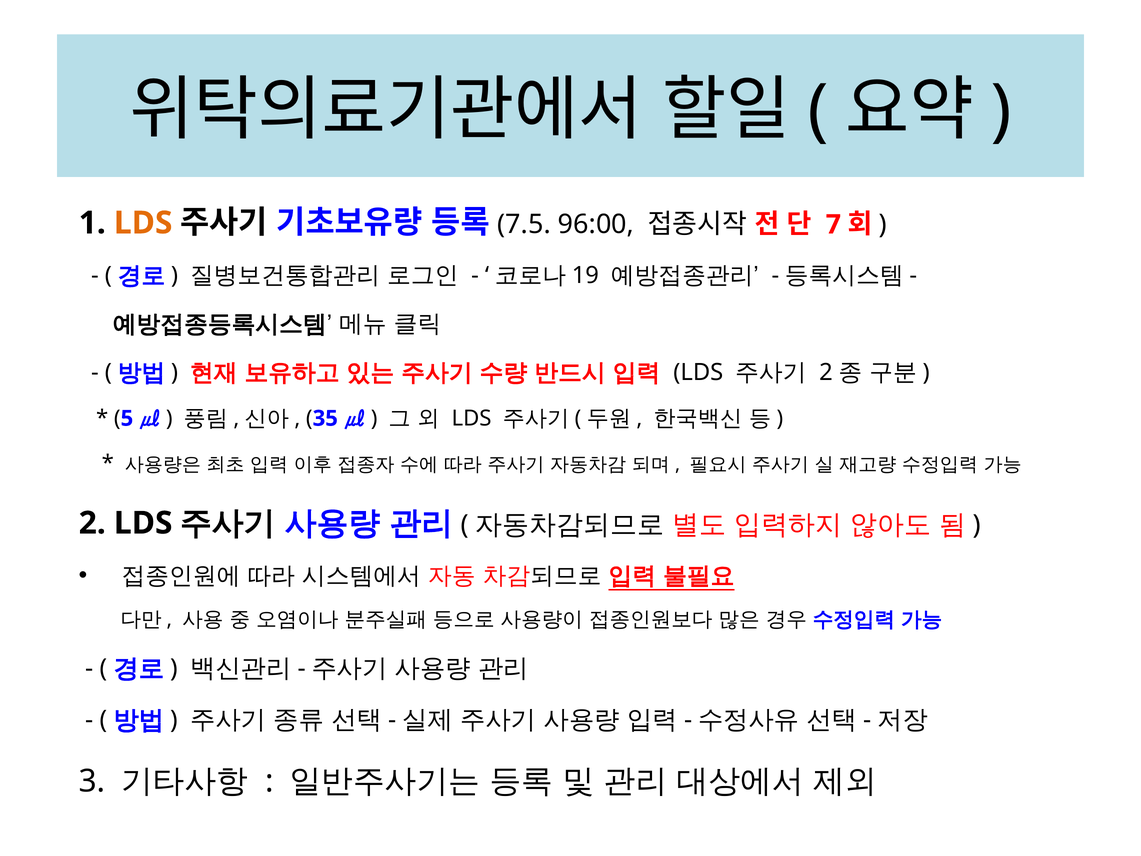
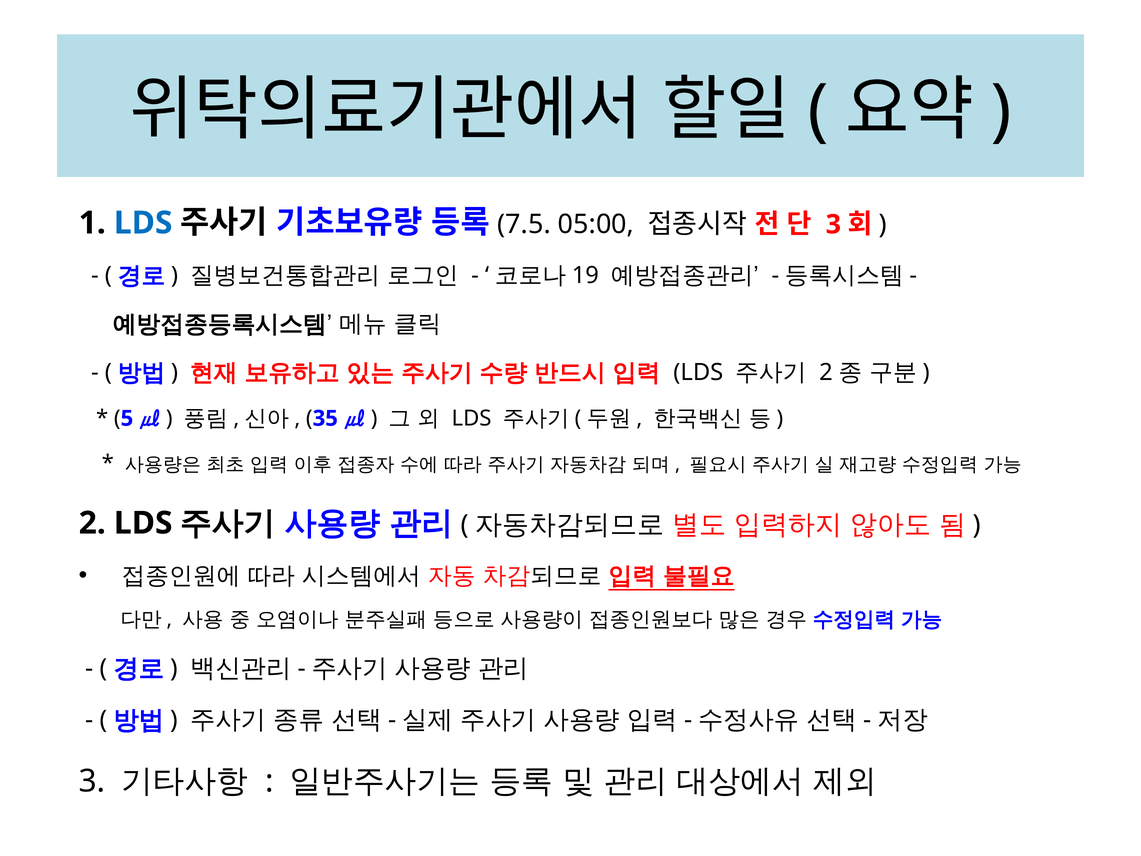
LDS colour: orange -> blue (143, 223)
96:00: 96:00 -> 05:00 (596, 224)
7: 7 -> 3 (833, 224)
